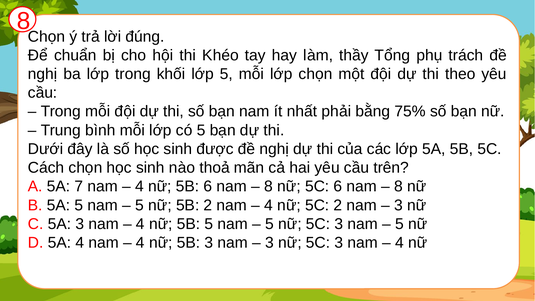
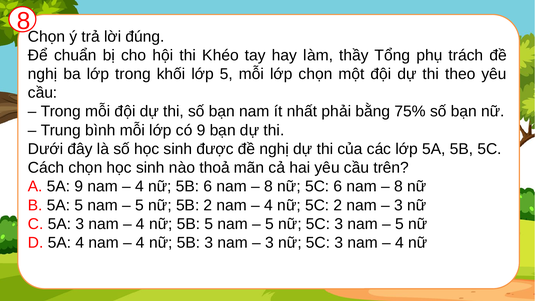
có 5: 5 -> 9 (201, 130)
5A 7: 7 -> 9 (79, 186)
